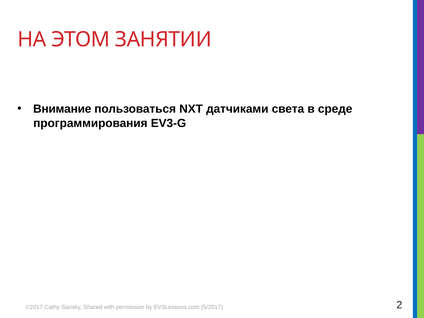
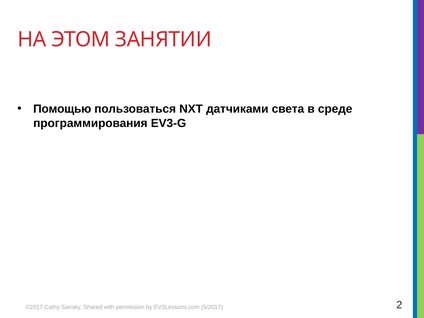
Внимание: Внимание -> Помощью (62, 109)
